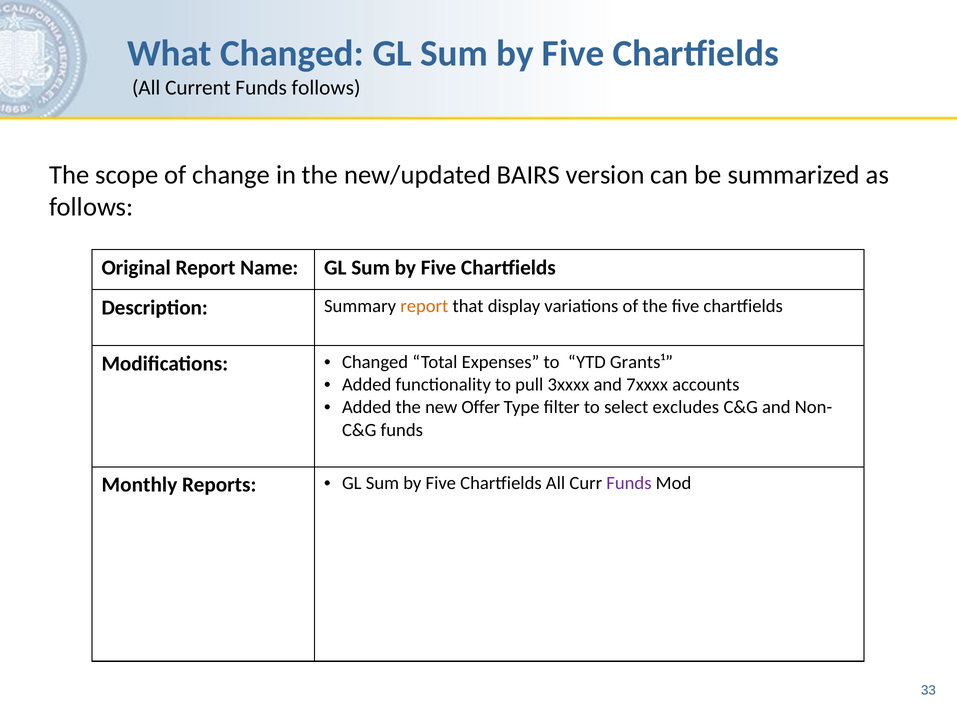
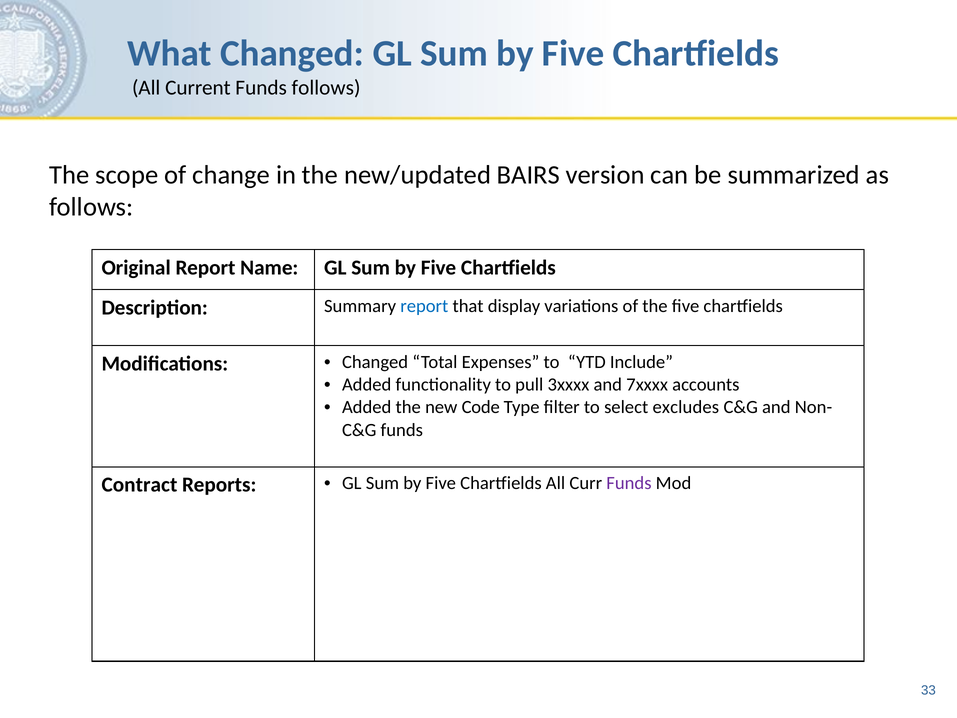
report colour: orange -> blue (424, 306)
Grants¹: Grants¹ -> Include (641, 362)
Offer: Offer -> Code (481, 407)
Monthly: Monthly -> Contract (139, 485)
